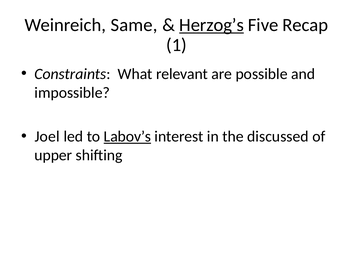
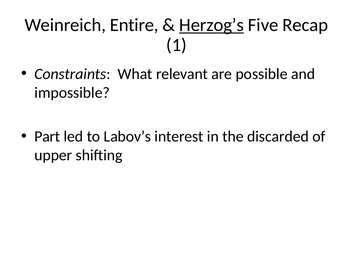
Same: Same -> Entire (134, 25)
Joel: Joel -> Part (47, 137)
Labov’s underline: present -> none (127, 137)
discussed: discussed -> discarded (278, 137)
